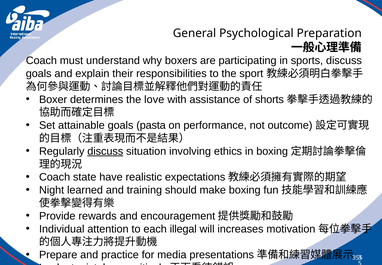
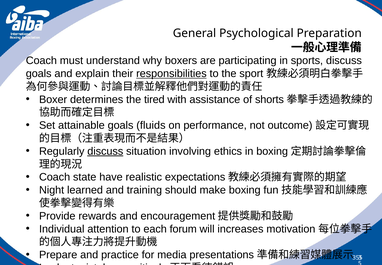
responsibilities underline: none -> present (171, 73)
love: love -> tired (154, 99)
pasta: pasta -> fluids (151, 125)
illegal: illegal -> forum (183, 229)
